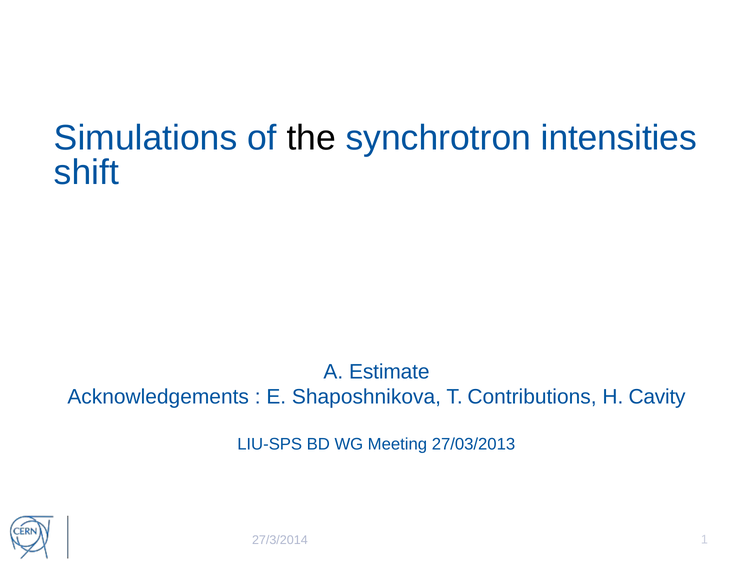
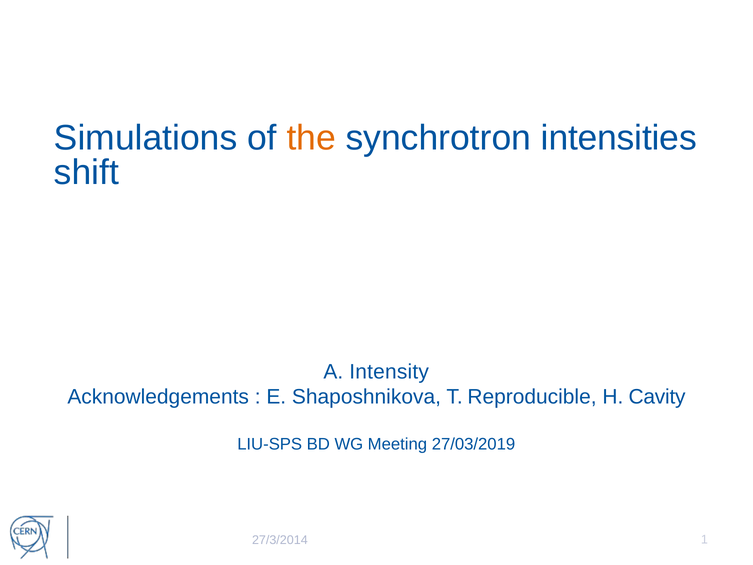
the colour: black -> orange (311, 138)
Estimate: Estimate -> Intensity (389, 372)
Contributions: Contributions -> Reproducible (532, 397)
27/03/2013: 27/03/2013 -> 27/03/2019 (473, 444)
